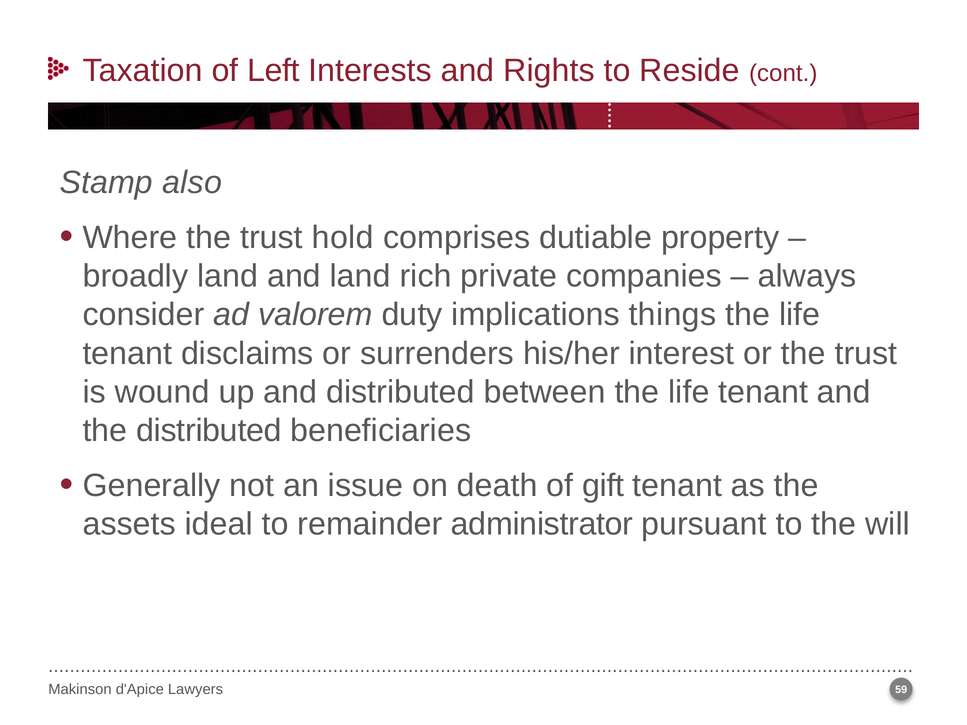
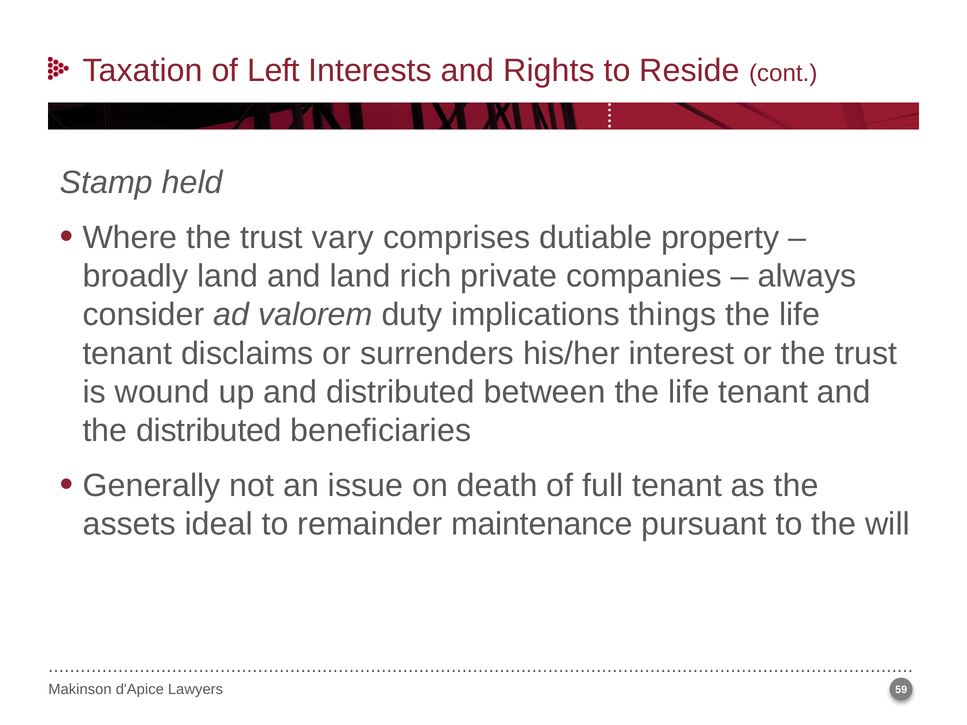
also: also -> held (192, 183)
hold: hold -> vary (343, 238)
gift: gift -> full (603, 486)
administrator: administrator -> maintenance (542, 524)
